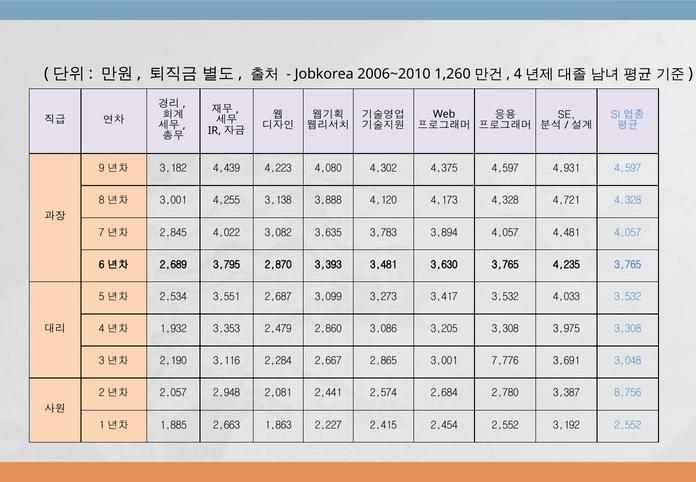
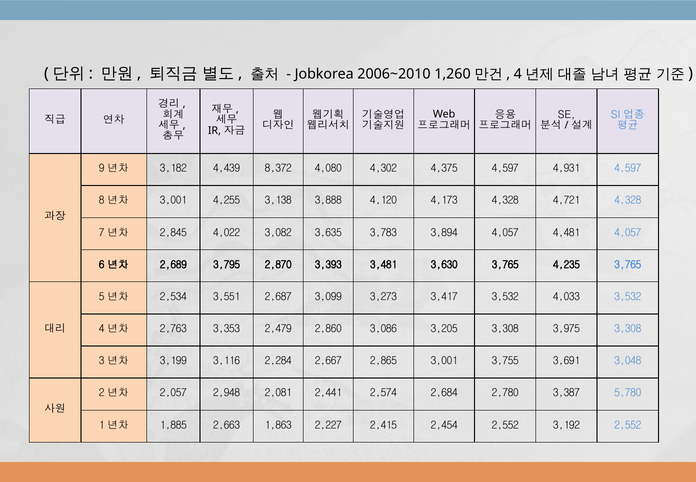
4,223: 4,223 -> 8,372 (278, 168)
1,932: 1,932 -> 2,763 (173, 329)
2,190: 2,190 -> 3,199 (173, 361)
7,776: 7,776 -> 3,755 (505, 361)
8,756: 8,756 -> 5,780 (628, 393)
